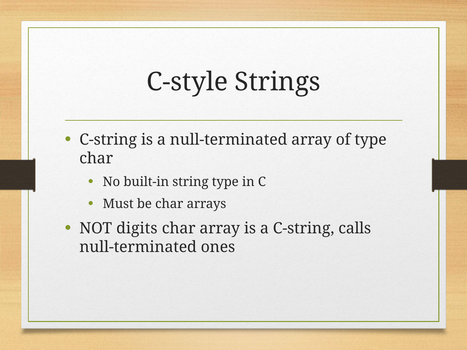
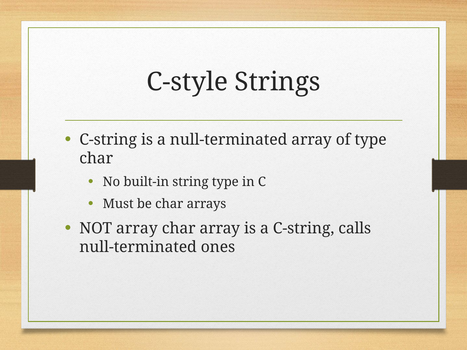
NOT digits: digits -> array (137, 228)
